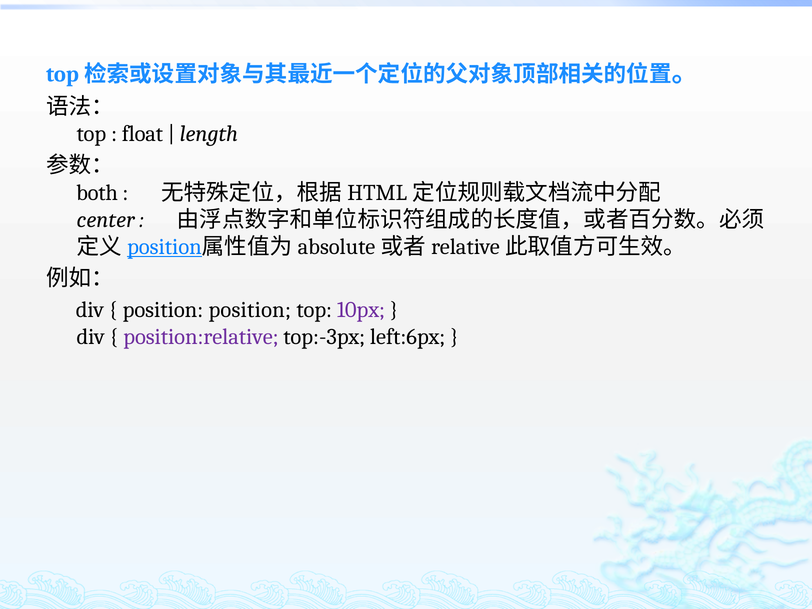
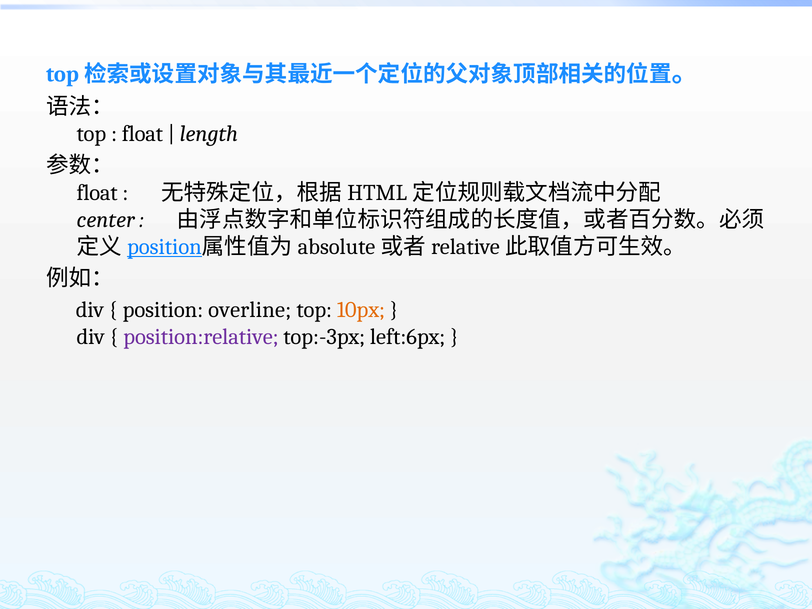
both: both -> float (97, 193)
position position: position -> overline (250, 310)
10px colour: purple -> orange (361, 310)
